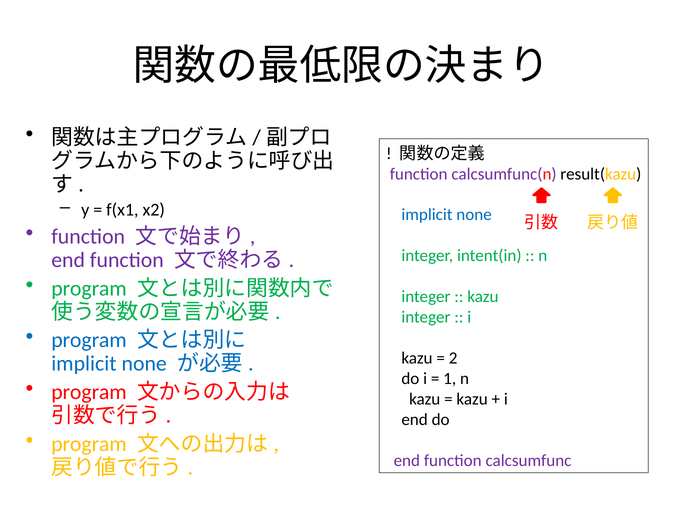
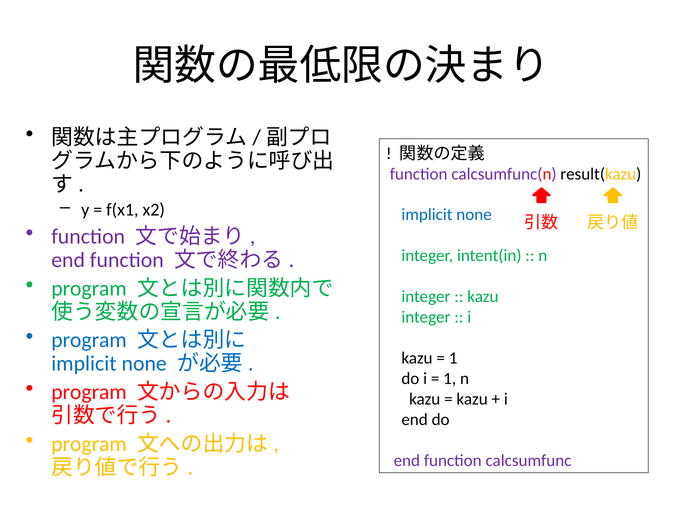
2: 2 -> 1 (453, 358)
